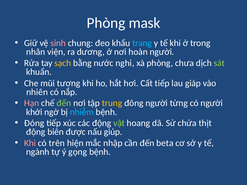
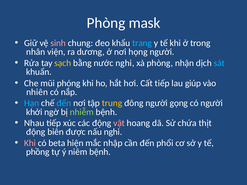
hoàn: hoàn -> họng (138, 52)
chưa: chưa -> nhận (185, 63)
sát colour: light green -> light blue (219, 63)
tương: tương -> phóng (69, 83)
giáp: giáp -> giúp (193, 83)
Hạn colour: pink -> light blue (32, 103)
đến colour: light green -> light blue (64, 103)
từng: từng -> gọng (179, 103)
nhiễm colour: light blue -> light green (82, 112)
Đóng: Đóng -> Nhau (34, 123)
vật colour: light green -> pink (119, 123)
nấu giúp: giúp -> nghi (113, 132)
trên: trên -> beta (57, 143)
beta: beta -> phổi (165, 143)
ngành: ngành -> phồng (38, 152)
gọng: gọng -> niêm (78, 152)
